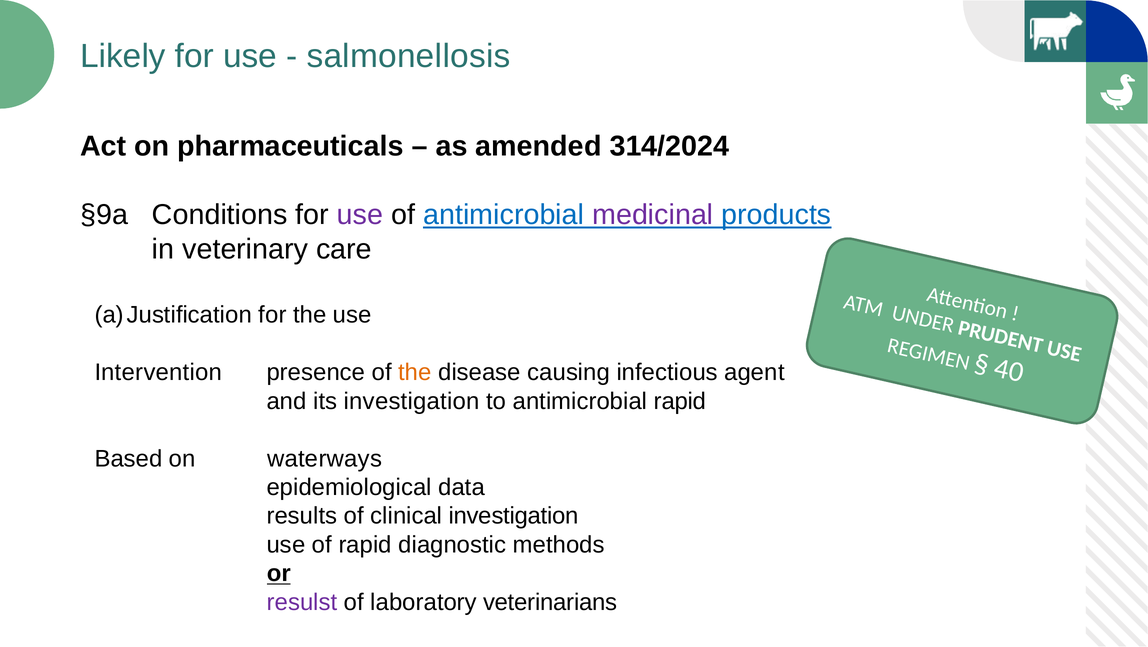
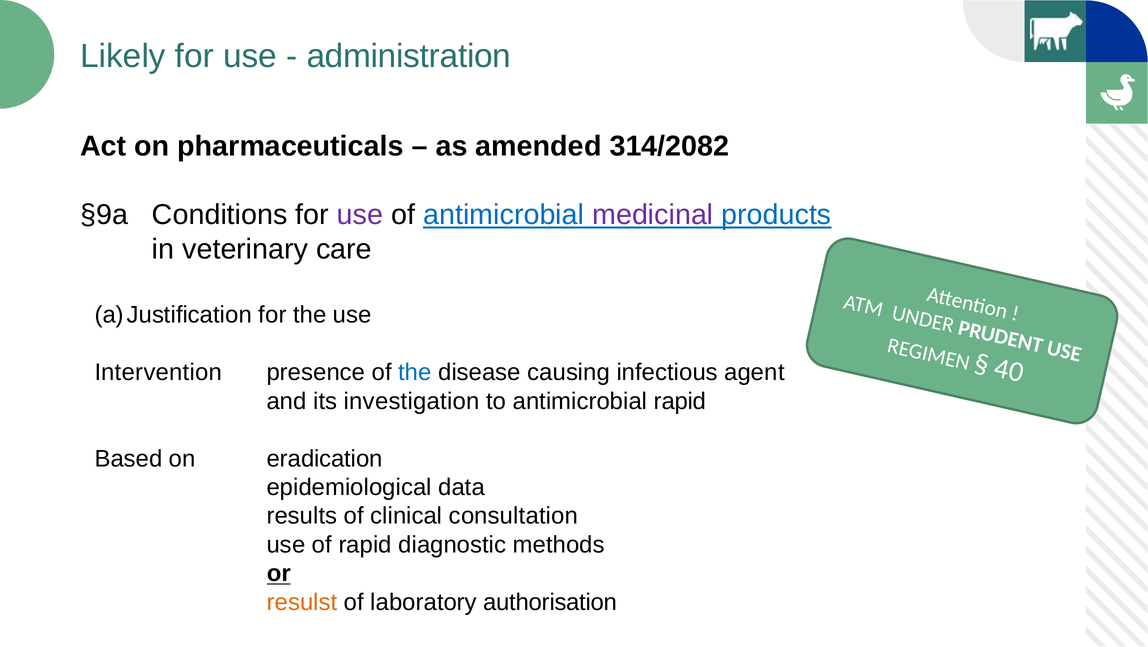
salmonellosis: salmonellosis -> administration (409, 56)
314/2024: 314/2024 -> 314/2082 (669, 146)
the colour: orange -> blue (415, 372)
waterways: waterways -> eradication (325, 459)
clinical investigation: investigation -> consultation (513, 516)
resulst colour: purple -> orange (302, 602)
veterinarians: veterinarians -> authorisation (550, 602)
